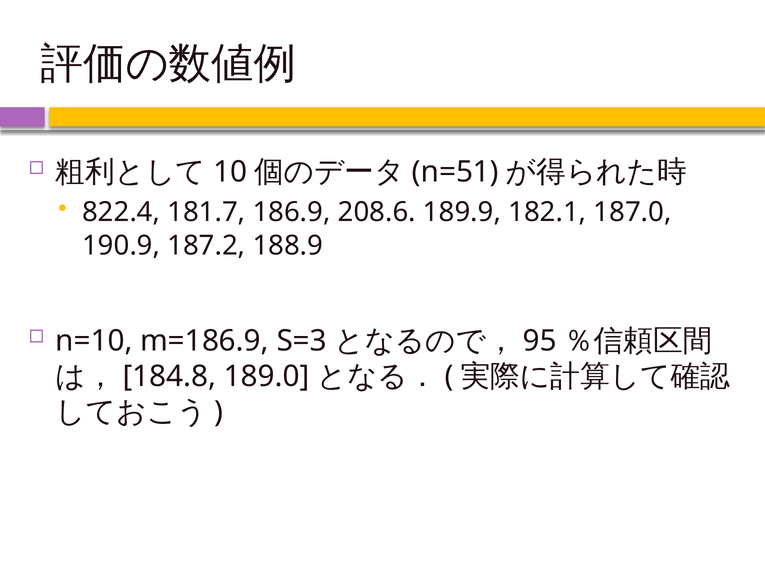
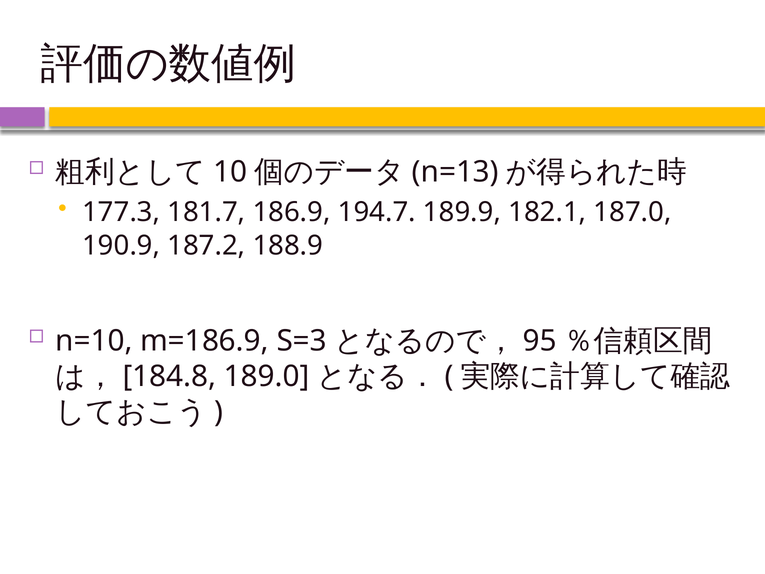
n=51: n=51 -> n=13 (455, 172)
822.4: 822.4 -> 177.3 (121, 212)
208.6: 208.6 -> 194.7 (377, 212)
